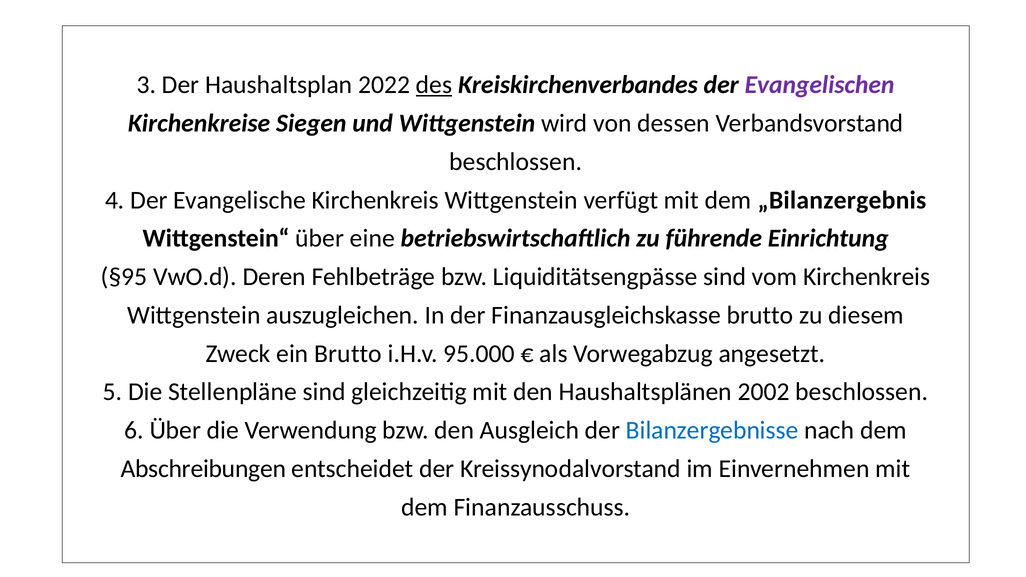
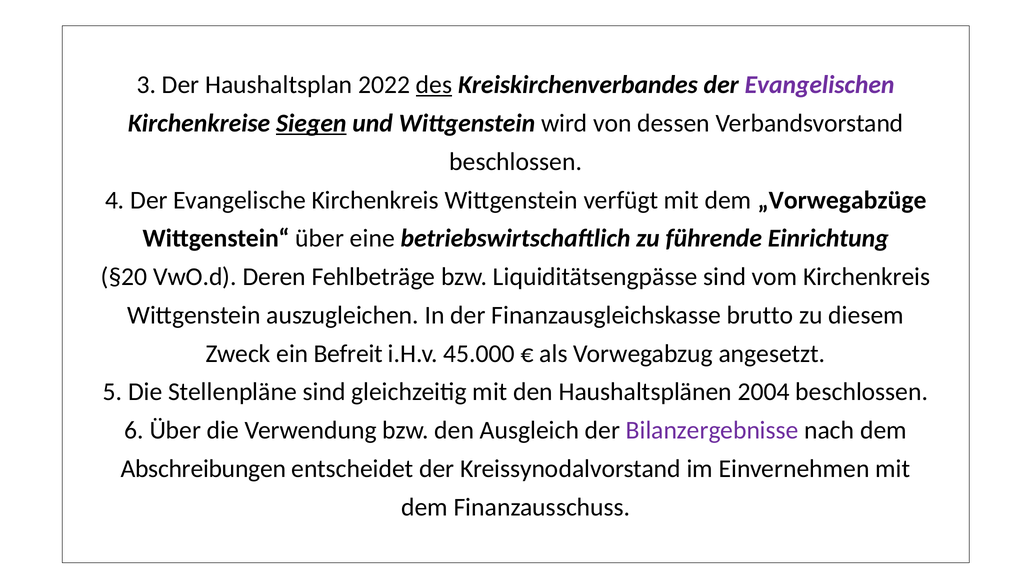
Siegen underline: none -> present (311, 123)
„Bilanzergebnis: „Bilanzergebnis -> „Vorwegabzüge (842, 200)
§95: §95 -> §20 (124, 277)
ein Brutto: Brutto -> Befreit (348, 354)
95.000: 95.000 -> 45.000 (479, 354)
2002: 2002 -> 2004 (764, 392)
Bilanzergebnisse colour: blue -> purple (712, 430)
